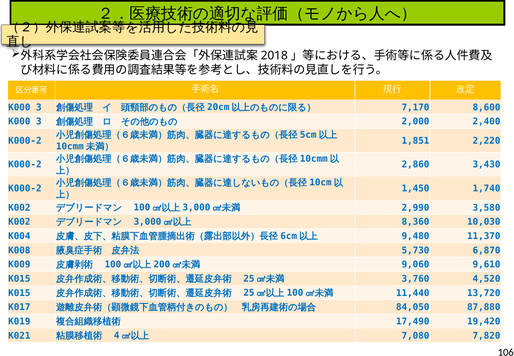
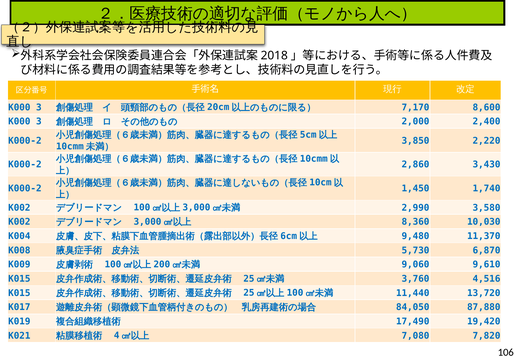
1,851: 1,851 -> 3,850 (415, 141)
4,520: 4,520 -> 4,516 (487, 279)
